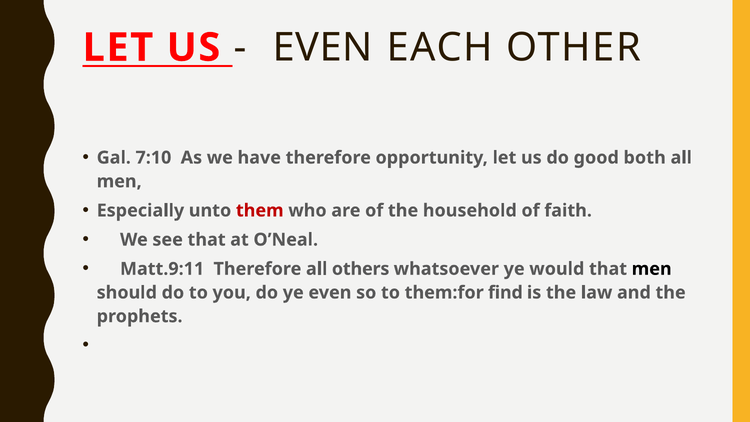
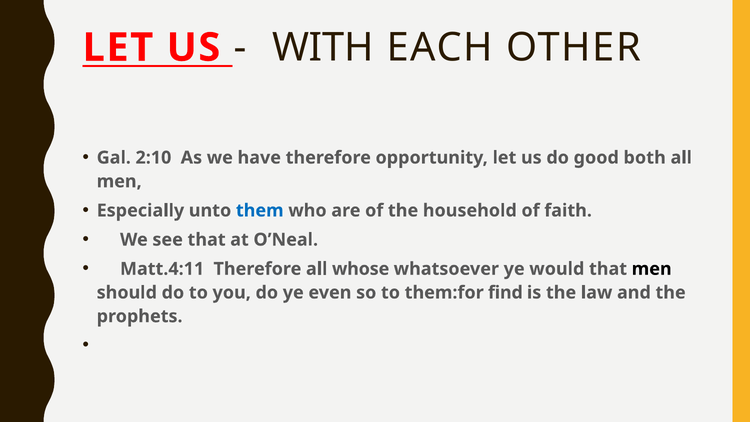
EVEN: EVEN -> WITH (323, 48)
7:10: 7:10 -> 2:10 (153, 158)
them colour: red -> blue (260, 210)
Matt.9:11: Matt.9:11 -> Matt.4:11 (162, 269)
others: others -> whose (361, 269)
